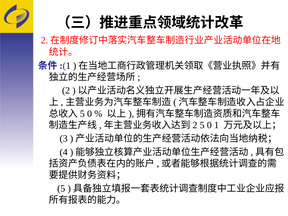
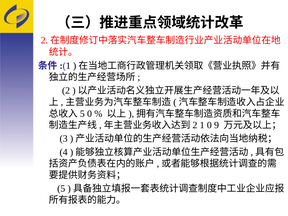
5: 5 -> 1 (202, 125)
1: 1 -> 9 (217, 125)
